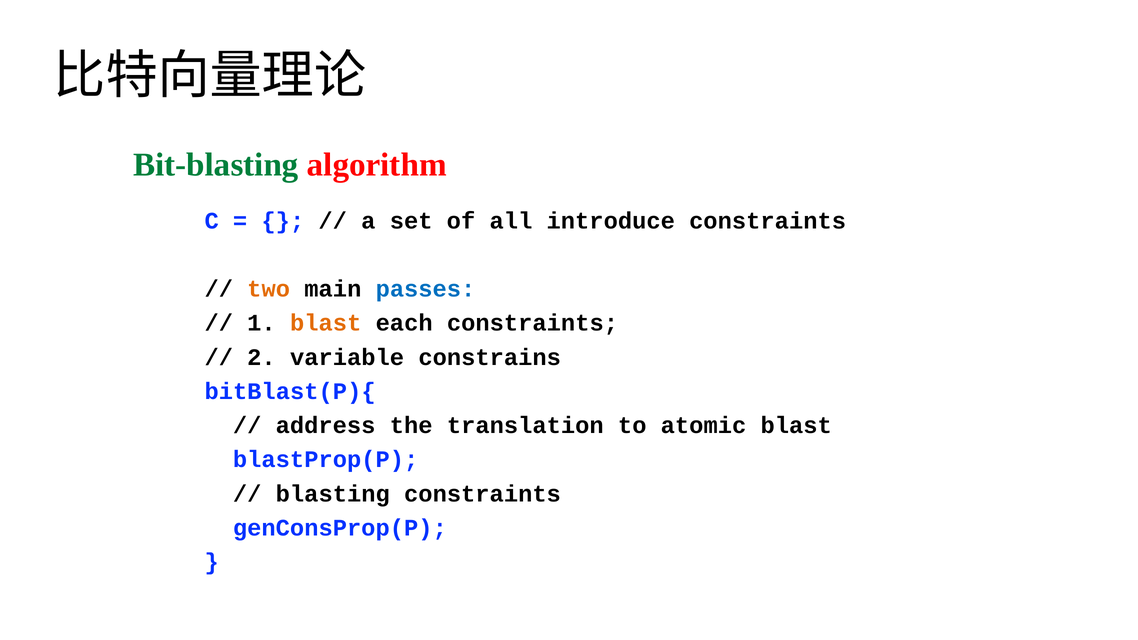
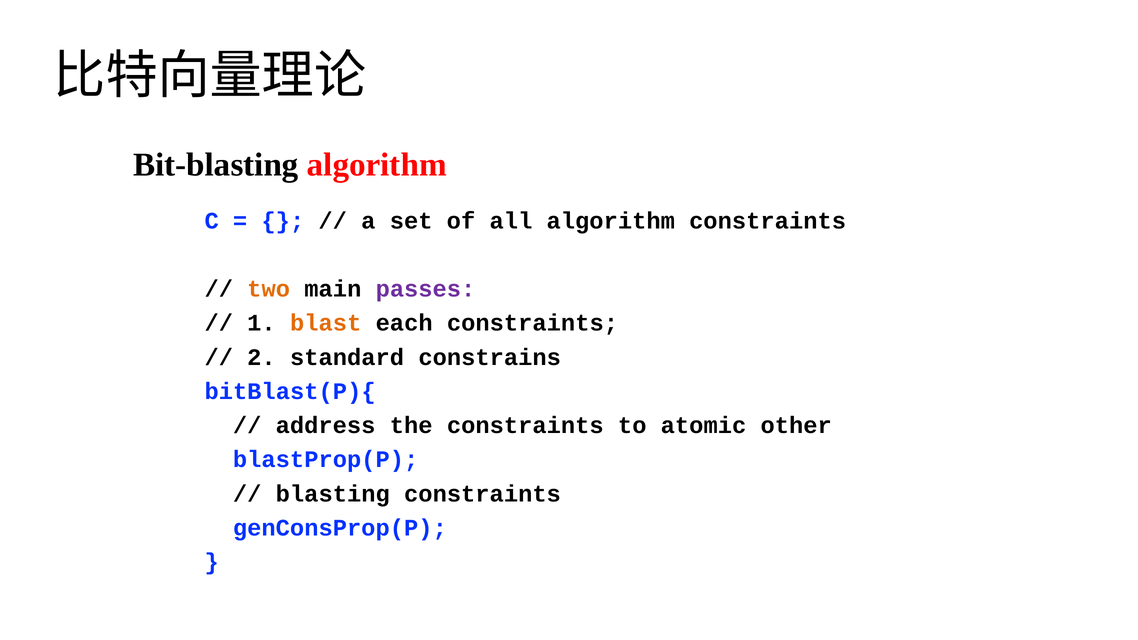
Bit-blasting colour: green -> black (216, 165)
all introduce: introduce -> algorithm (611, 221)
passes colour: blue -> purple (425, 289)
variable: variable -> standard (347, 357)
the translation: translation -> constraints (525, 426)
atomic blast: blast -> other (796, 426)
